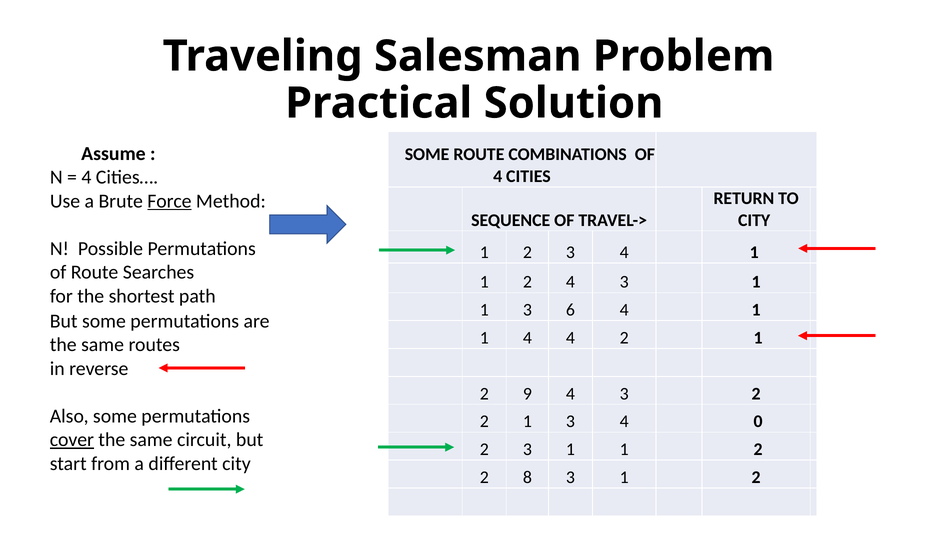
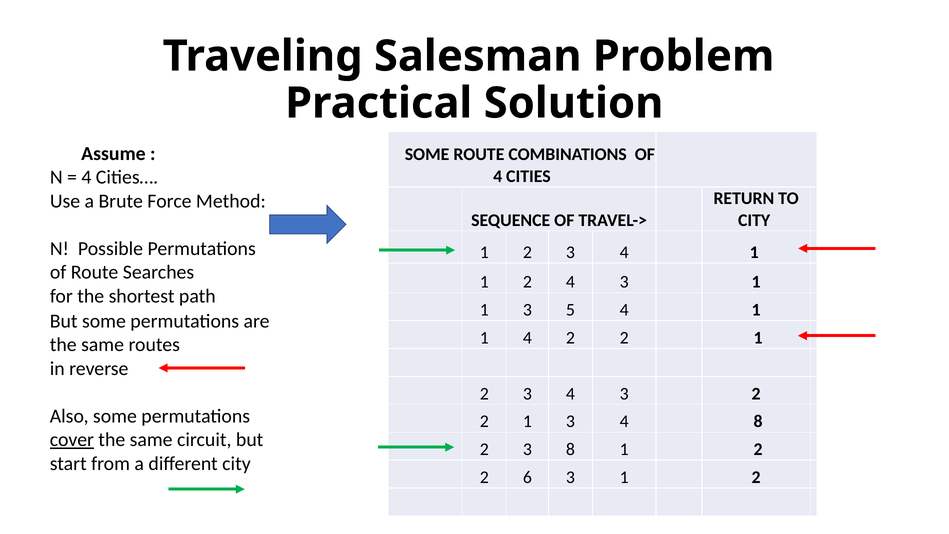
Force underline: present -> none (169, 201)
6: 6 -> 5 (570, 310)
4 4: 4 -> 2 (570, 338)
9: 9 -> 3 (527, 394)
4 0: 0 -> 8 (758, 421)
2 3 1: 1 -> 8 (570, 449)
8: 8 -> 6 (527, 477)
